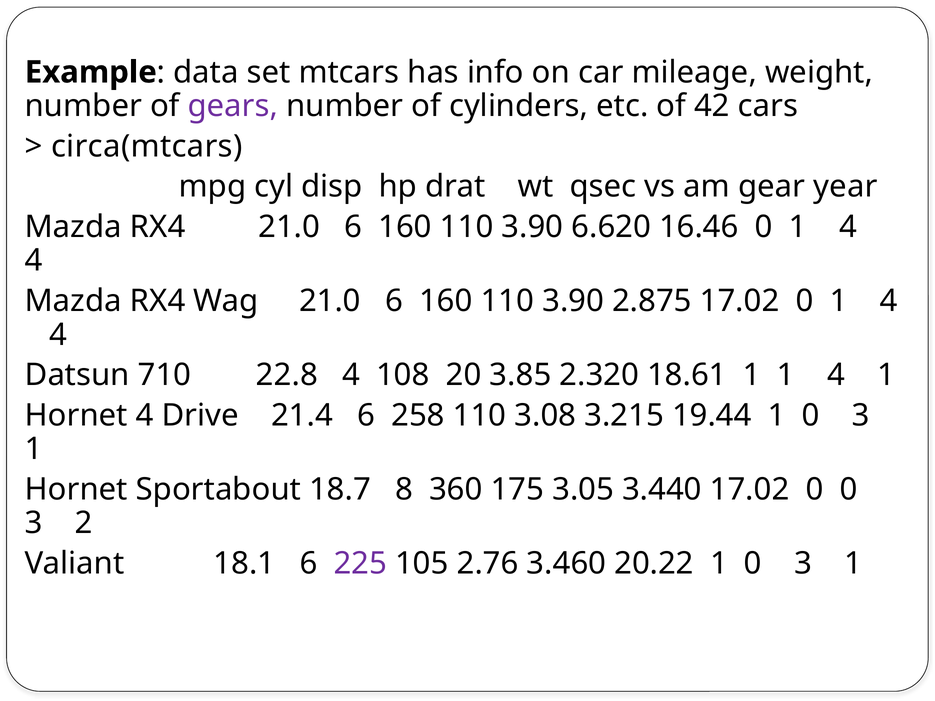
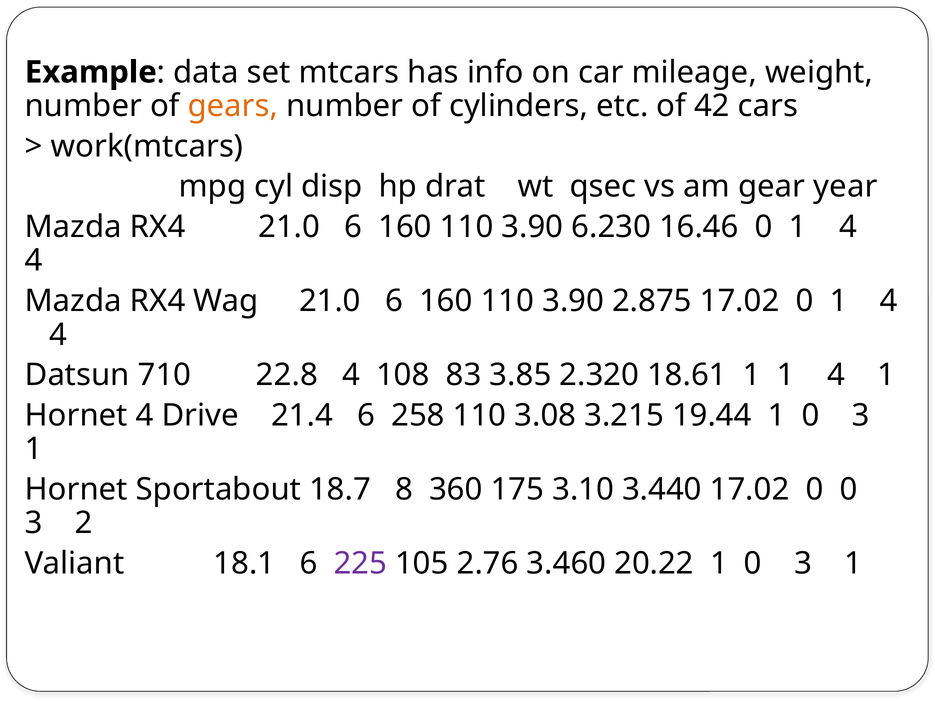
gears colour: purple -> orange (233, 106)
circa(mtcars: circa(mtcars -> work(mtcars (147, 146)
6.620: 6.620 -> 6.230 (611, 227)
20: 20 -> 83 (464, 375)
3.05: 3.05 -> 3.10 (583, 490)
